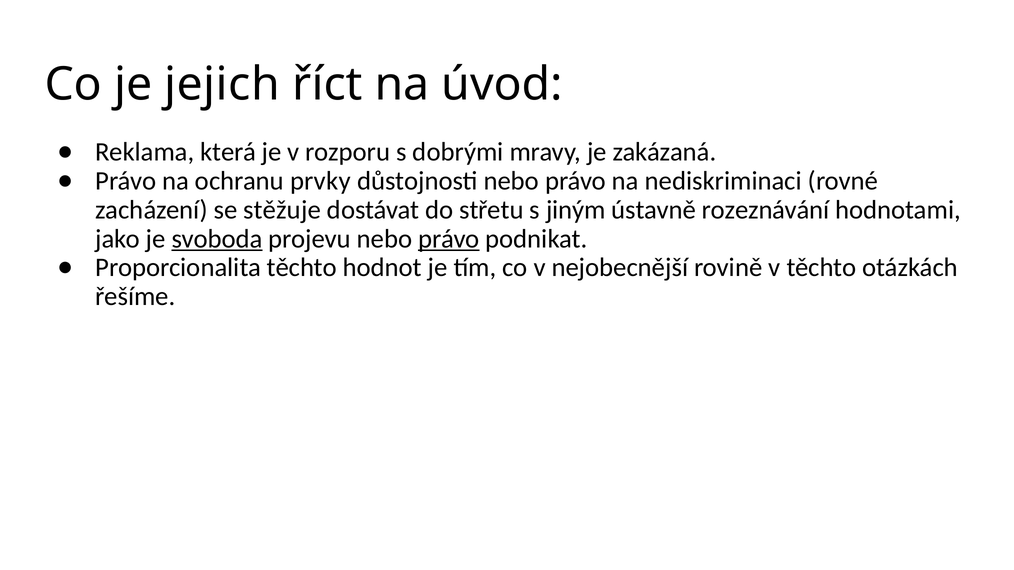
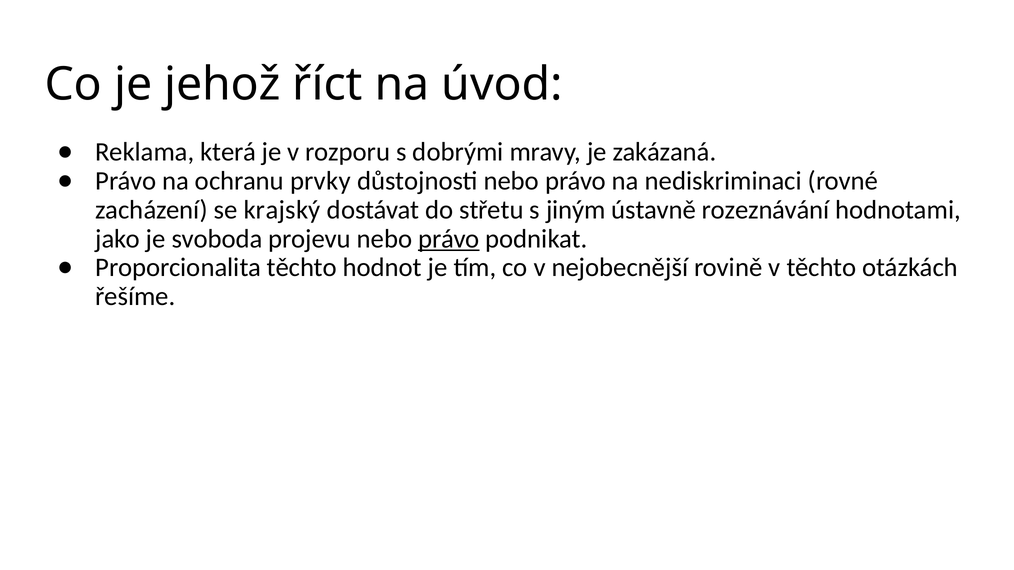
jejich: jejich -> jehož (222, 84)
stěžuje: stěžuje -> krajský (282, 210)
svoboda underline: present -> none (217, 239)
